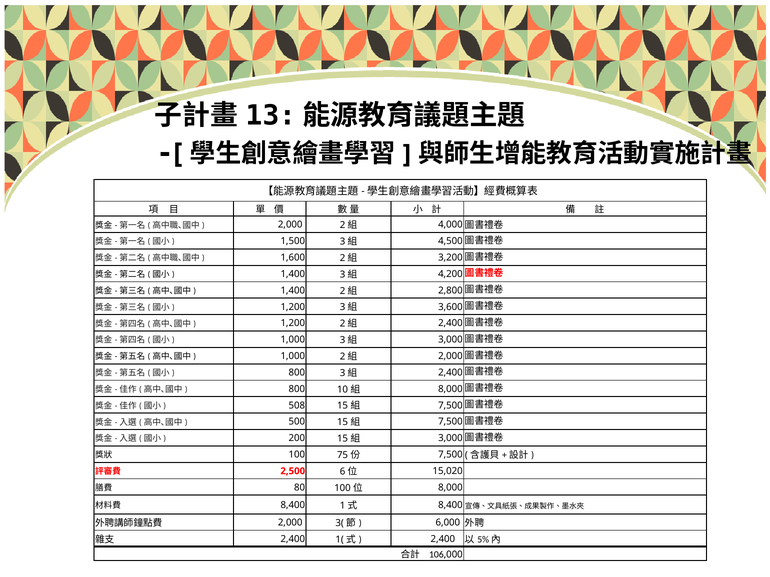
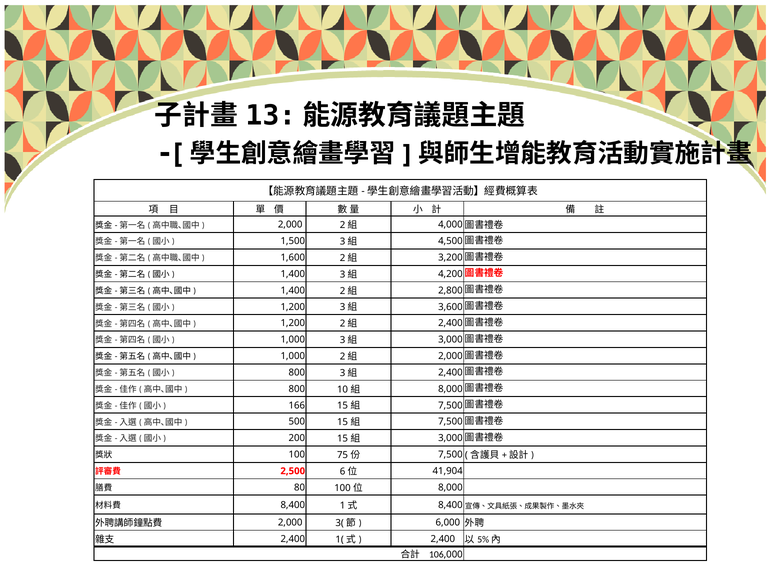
508: 508 -> 166 (297, 406)
15,020: 15,020 -> 41,904 (448, 471)
